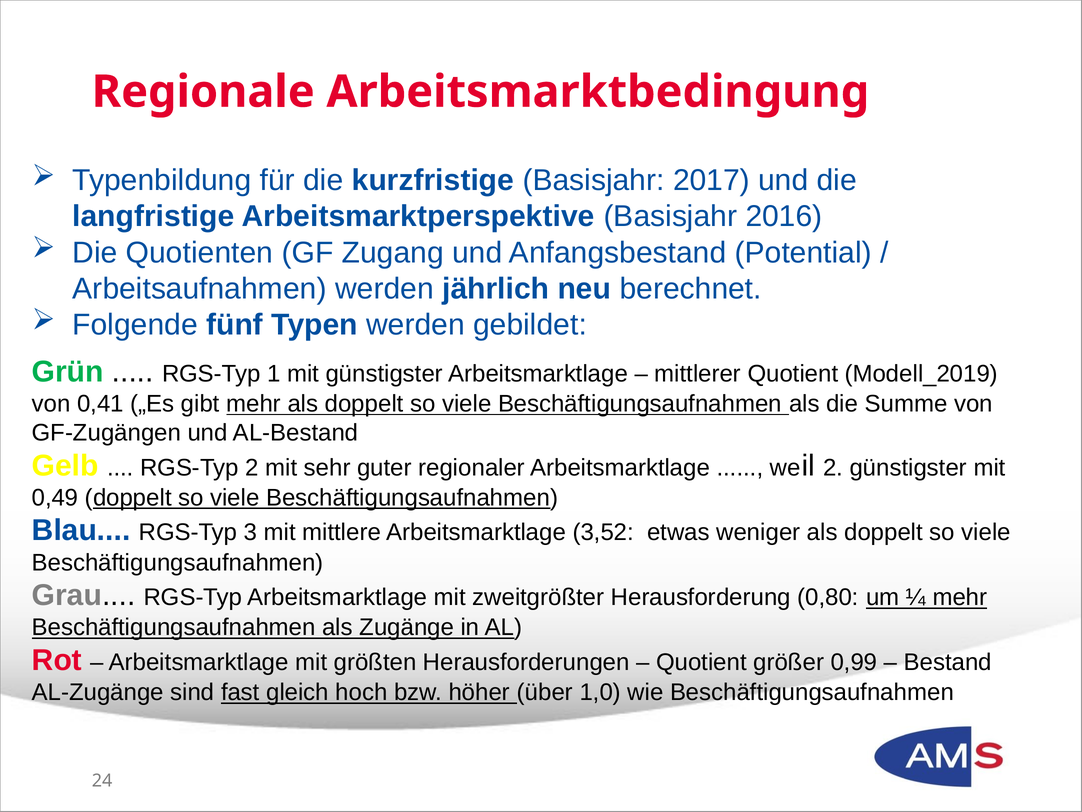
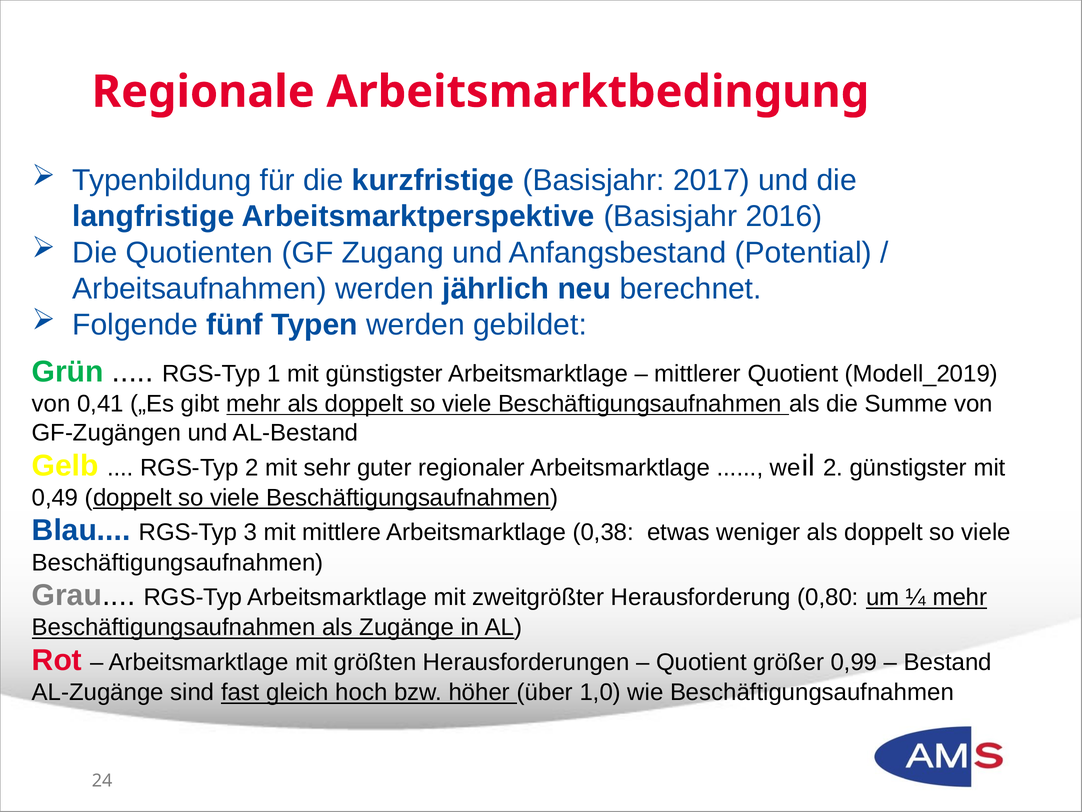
3,52: 3,52 -> 0,38 (603, 532)
